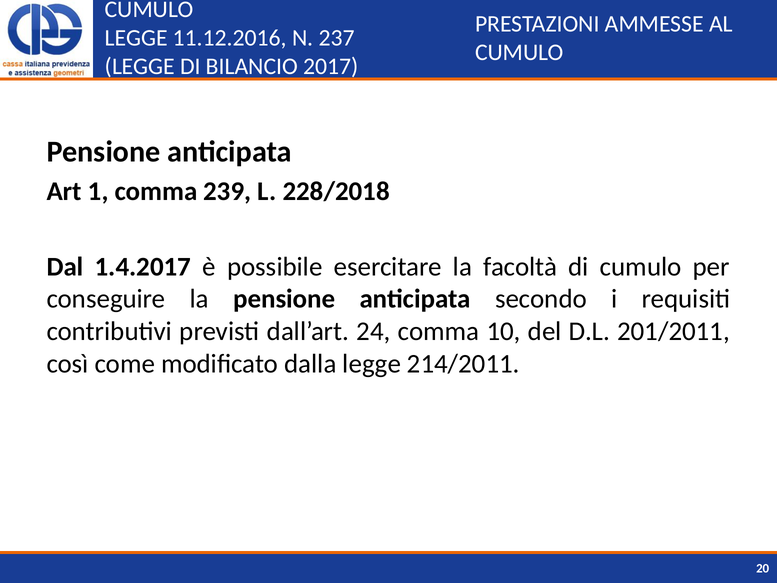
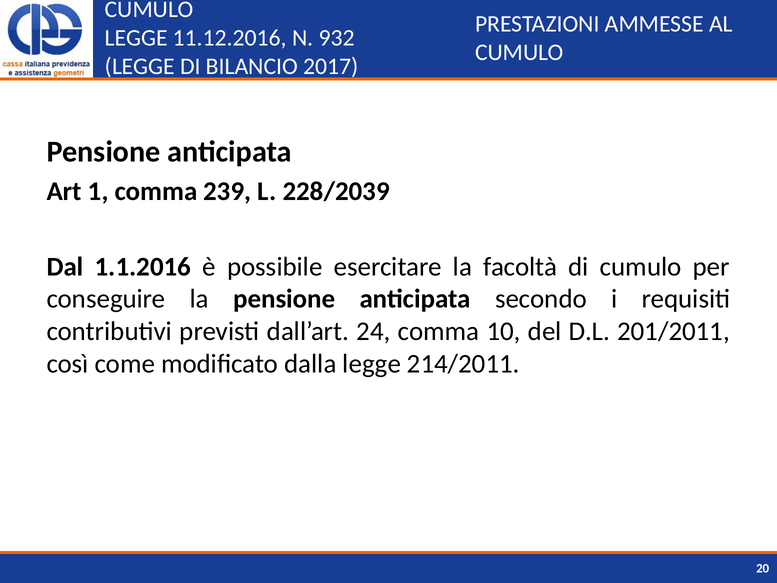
237: 237 -> 932 (337, 38)
228/2018: 228/2018 -> 228/2039 (336, 191)
1.4.2017: 1.4.2017 -> 1.1.2016 (143, 267)
